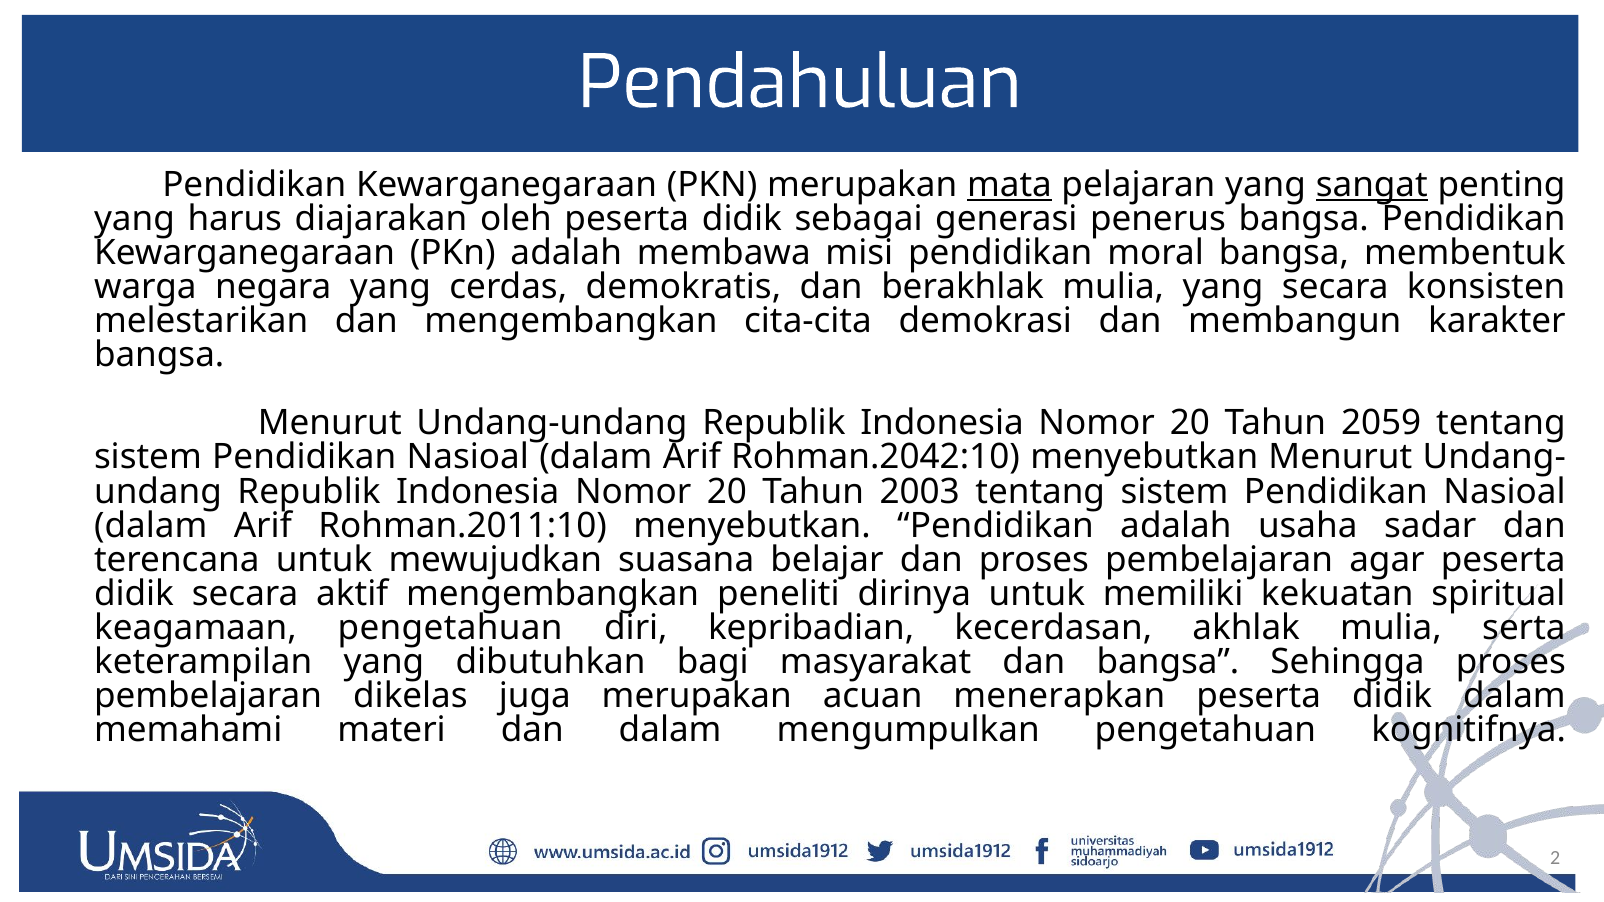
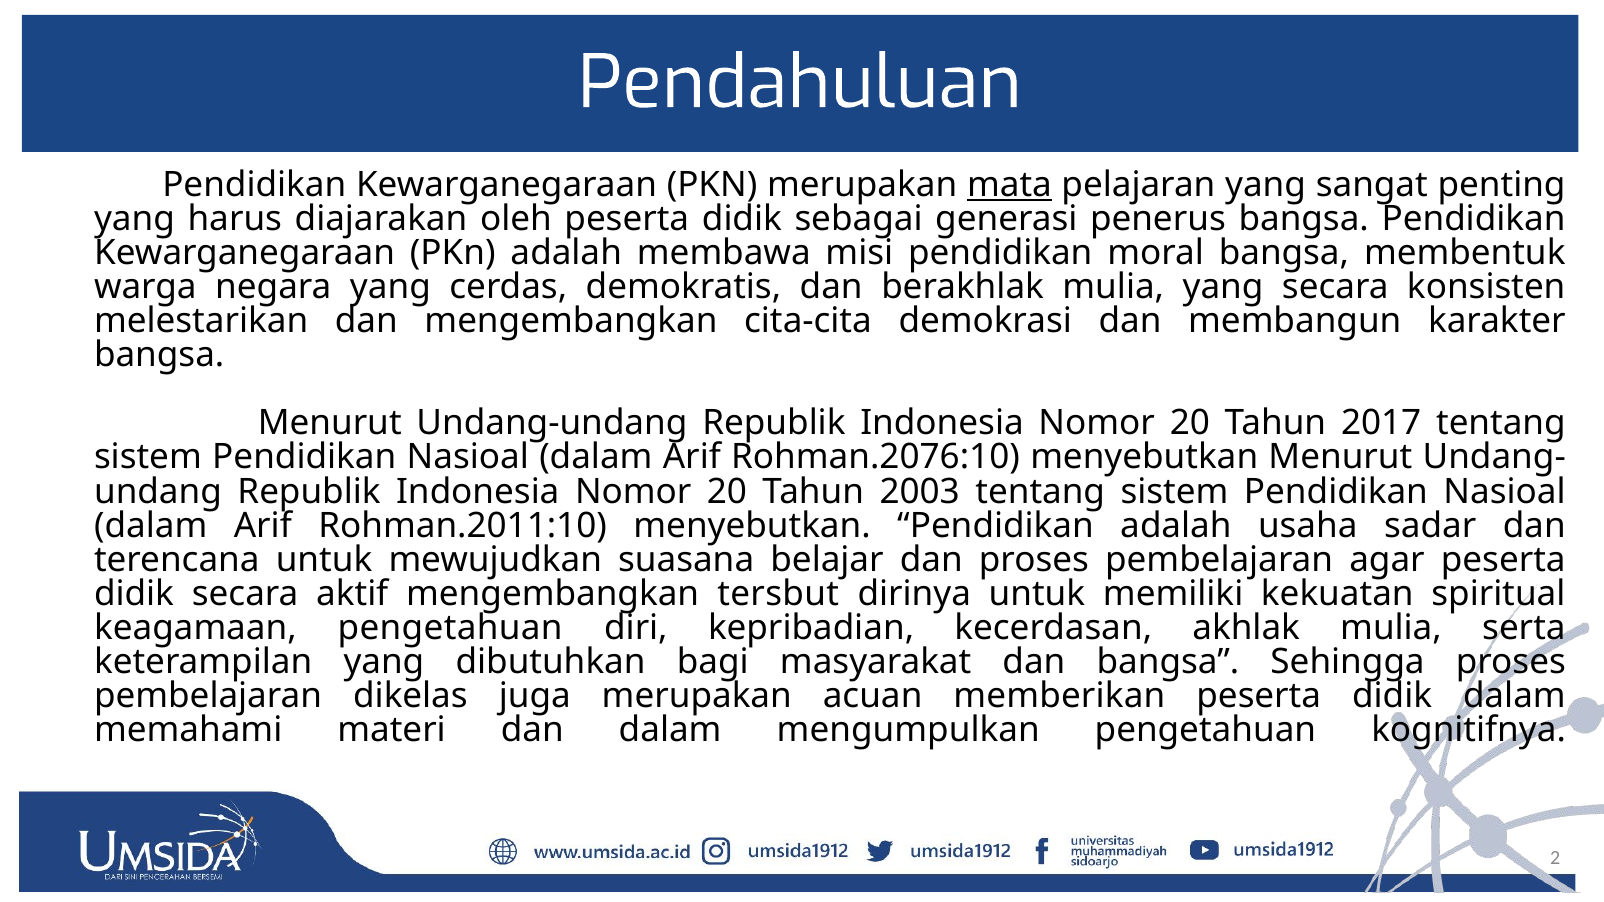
sangat underline: present -> none (1372, 185)
2059: 2059 -> 2017 (1381, 423)
Rohman.2042:10: Rohman.2042:10 -> Rohman.2076:10 (876, 457)
peneliti: peneliti -> tersbut (778, 594)
menerapkan: menerapkan -> memberikan (1059, 696)
